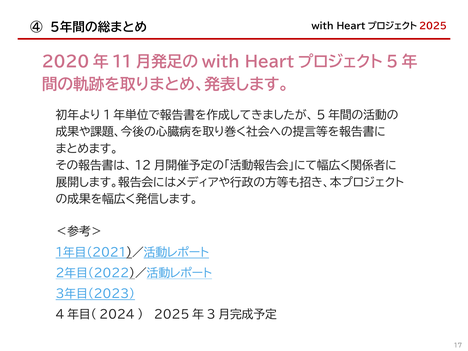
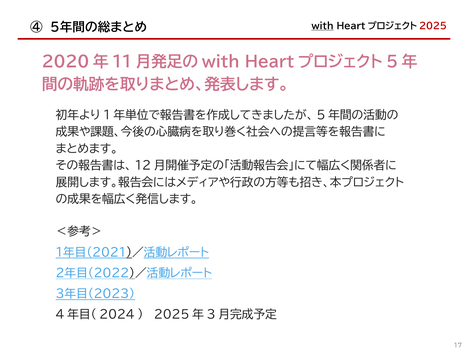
with underline: none -> present (322, 26)
